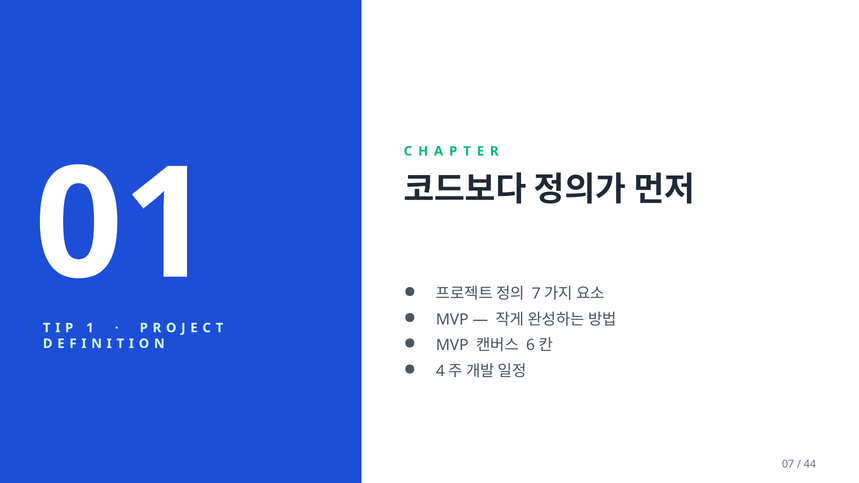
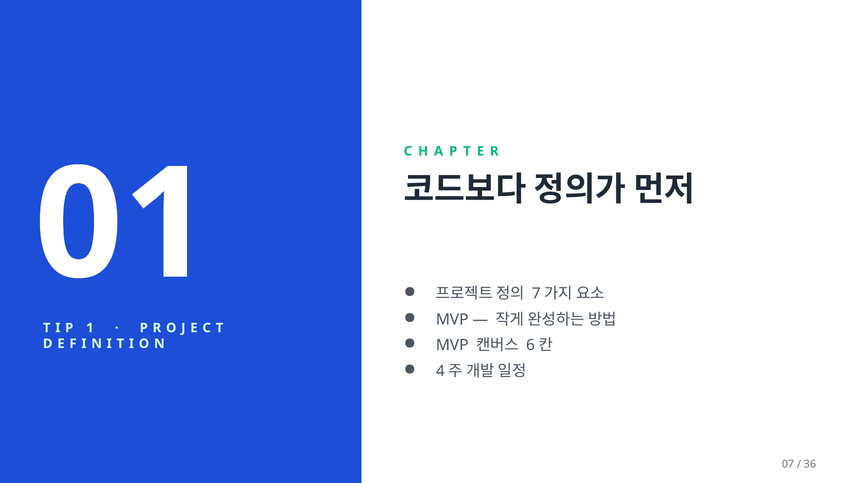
44: 44 -> 36 (810, 465)
